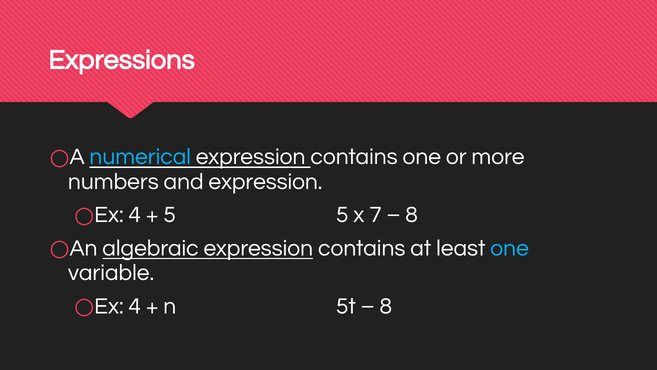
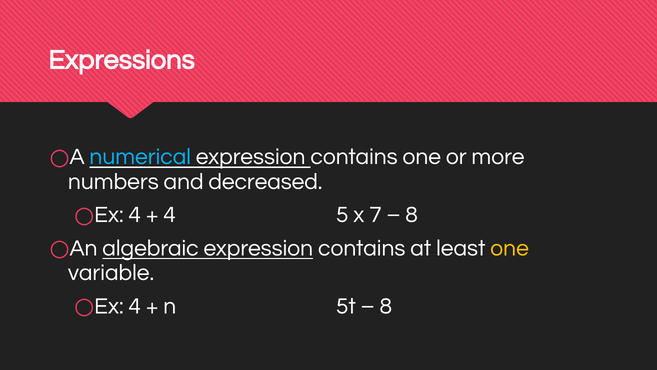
and expression: expression -> decreased (265, 181)
5: 5 -> 4 (170, 215)
one colour: light blue -> yellow (510, 248)
